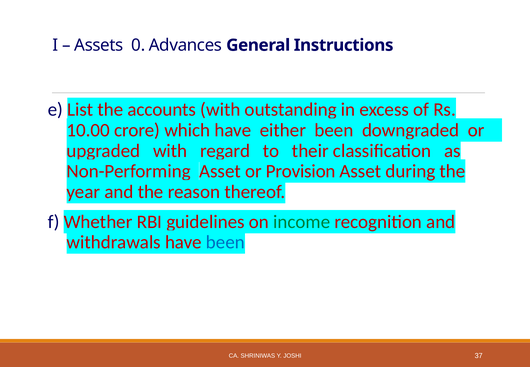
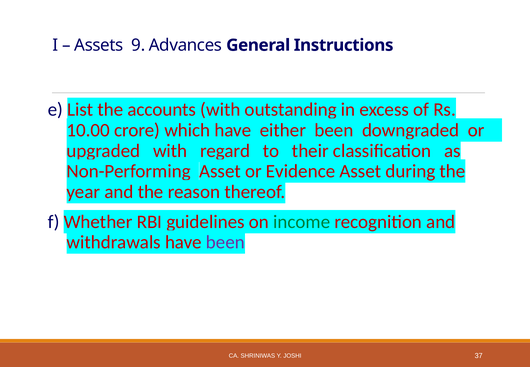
0: 0 -> 9 (138, 45)
Provision: Provision -> Evidence (301, 171)
been colour: blue -> purple (225, 242)
